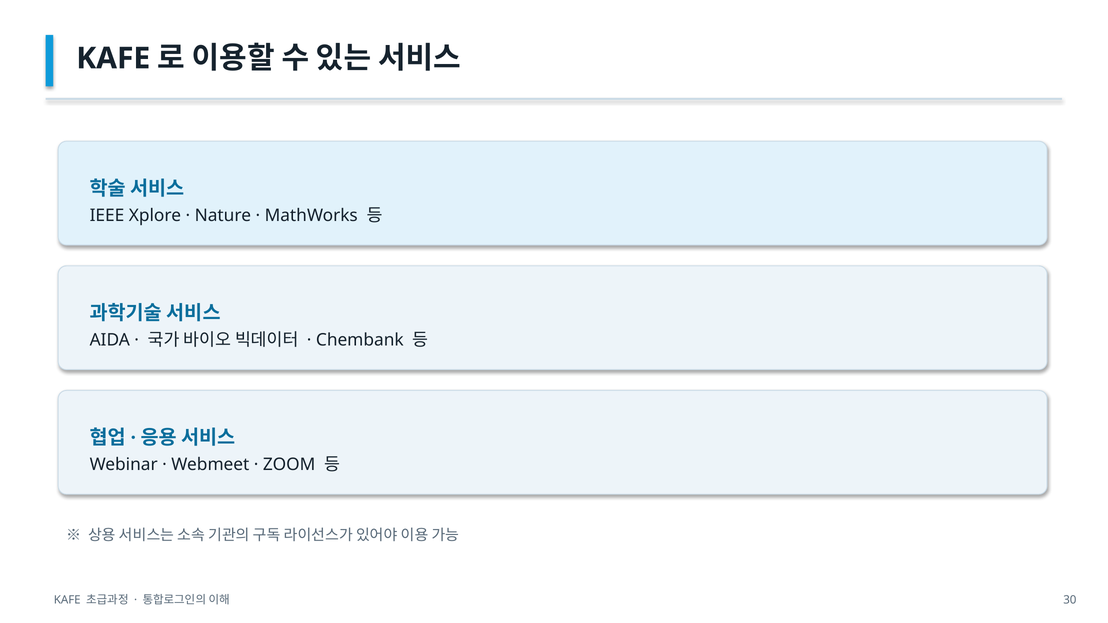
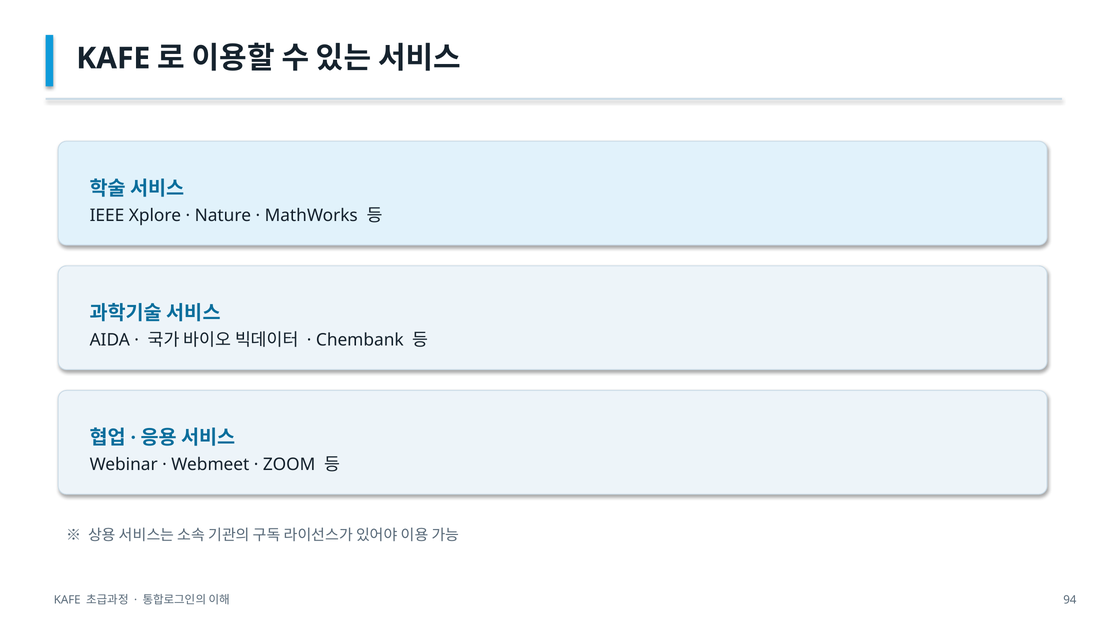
30: 30 -> 94 (1070, 600)
